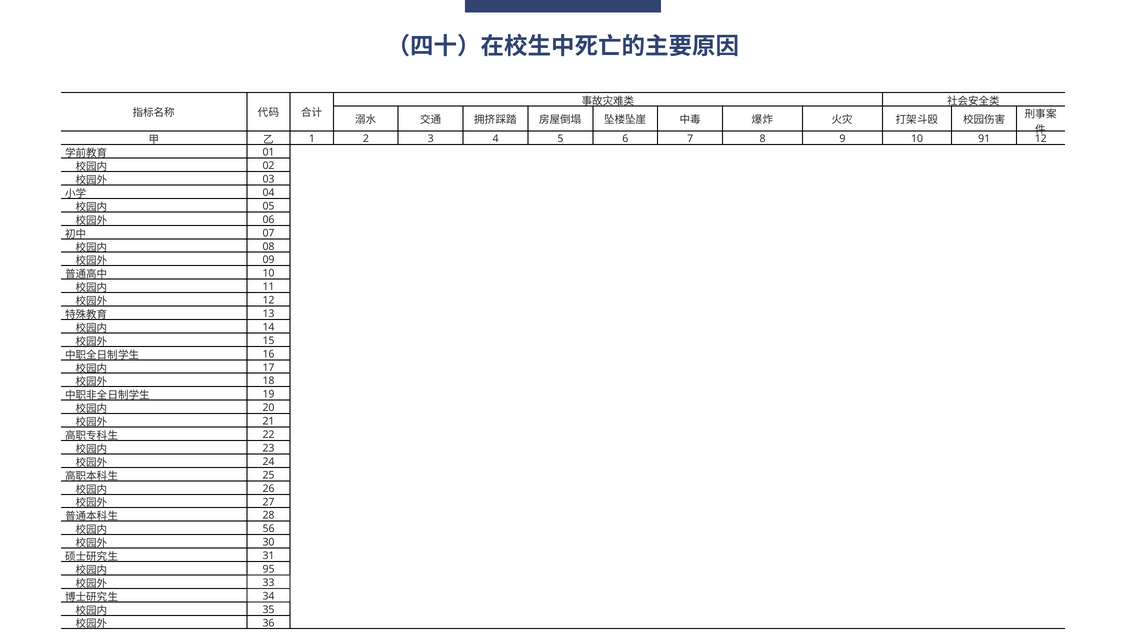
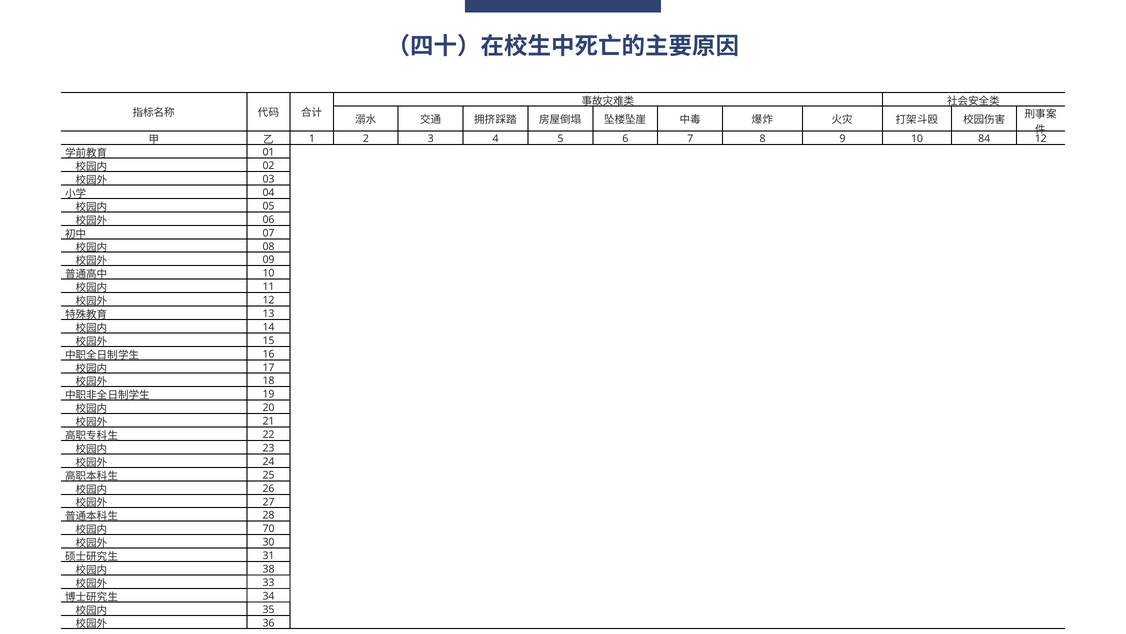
91: 91 -> 84 (984, 139)
56: 56 -> 70 (269, 528)
95: 95 -> 38 (269, 569)
